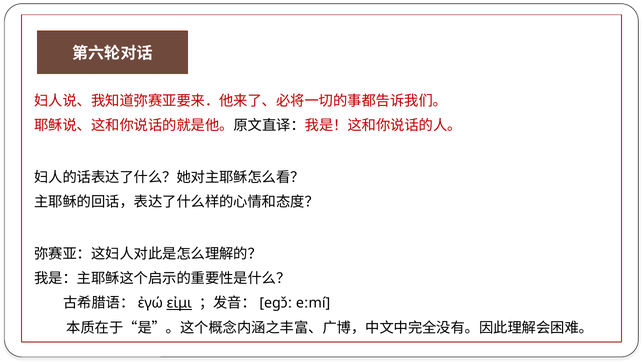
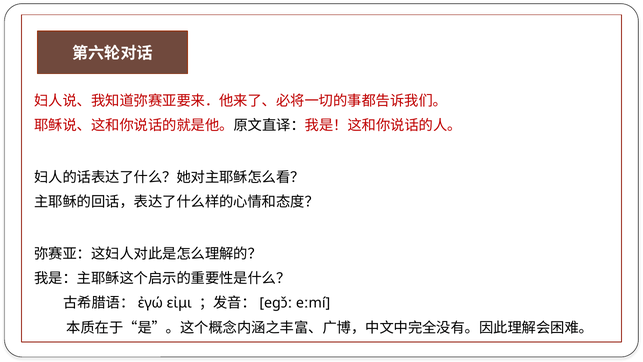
εἰμι underline: present -> none (179, 303)
